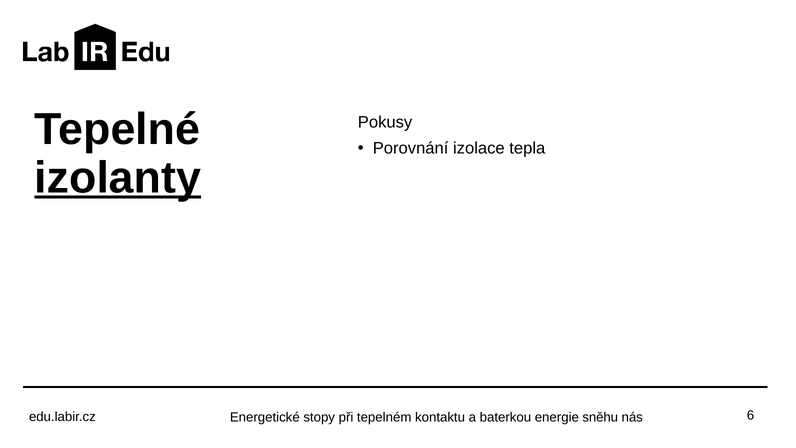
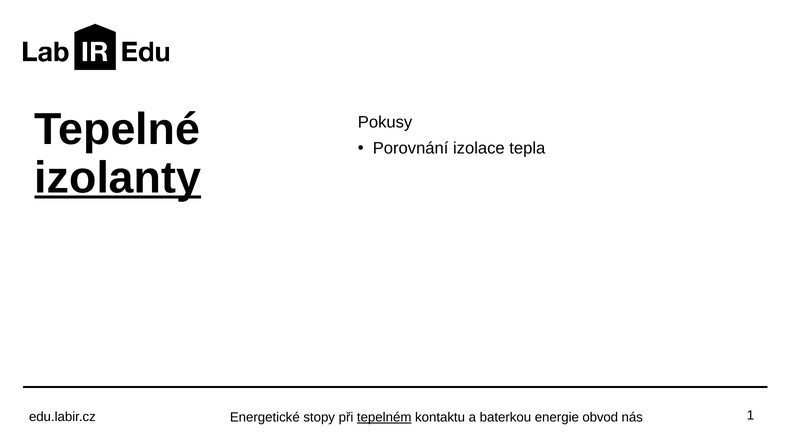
6: 6 -> 1 (751, 415)
tepelném underline: none -> present (384, 417)
sněhu: sněhu -> obvod (600, 417)
